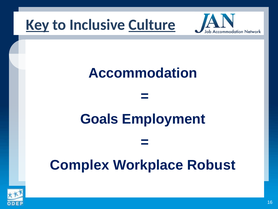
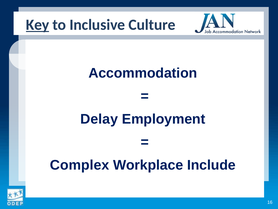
Culture underline: present -> none (152, 25)
Goals: Goals -> Delay (99, 119)
Robust: Robust -> Include (211, 165)
